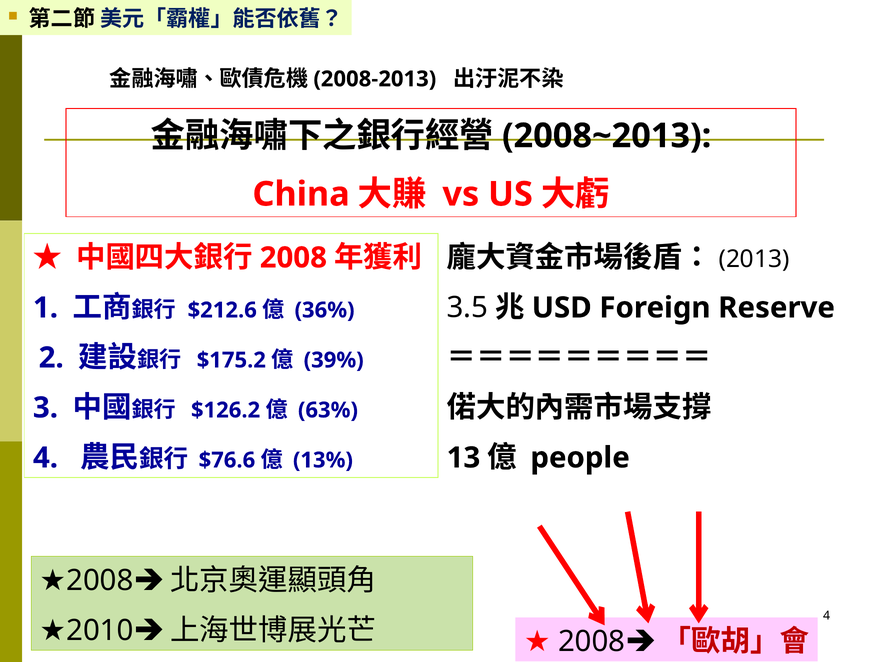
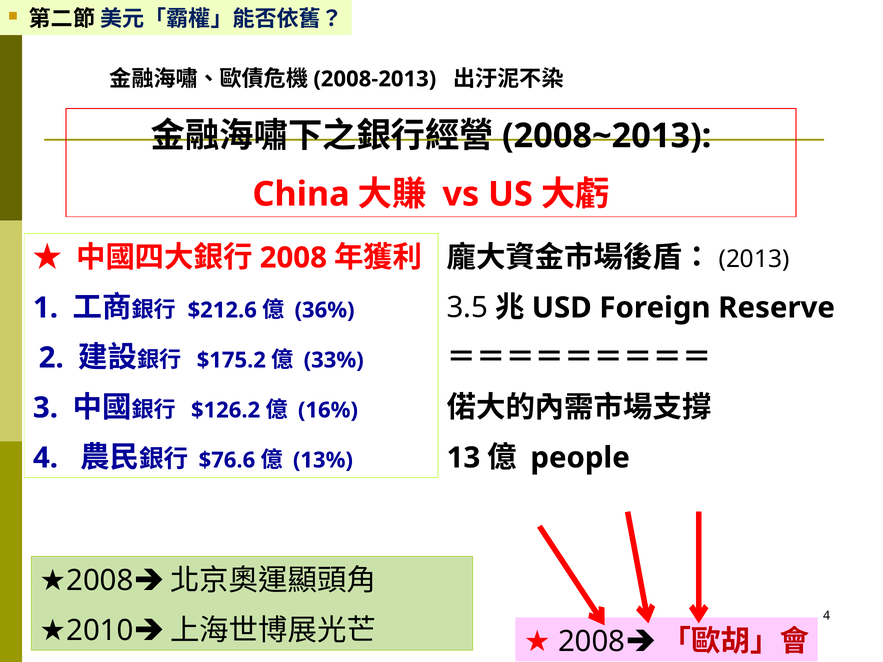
39%: 39% -> 33% (334, 360)
63%: 63% -> 16% (328, 410)
